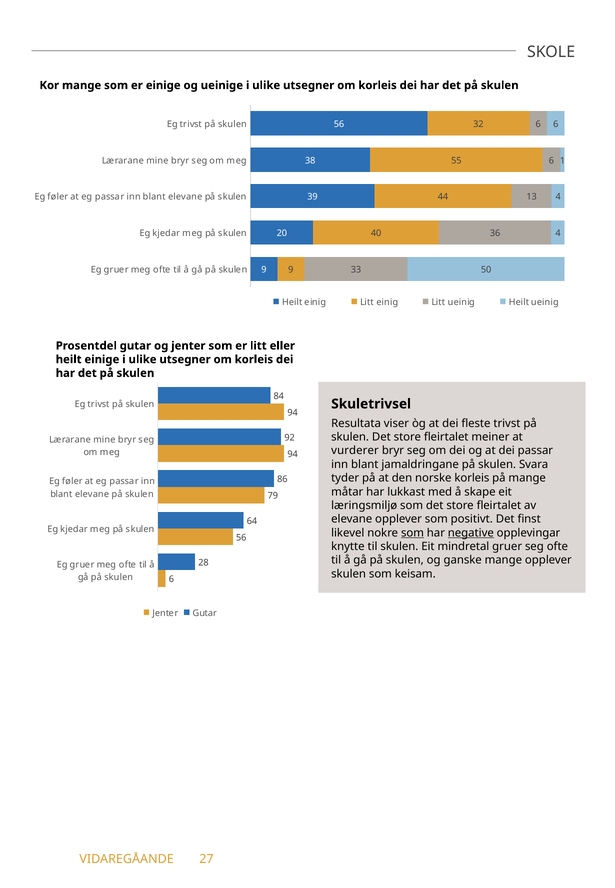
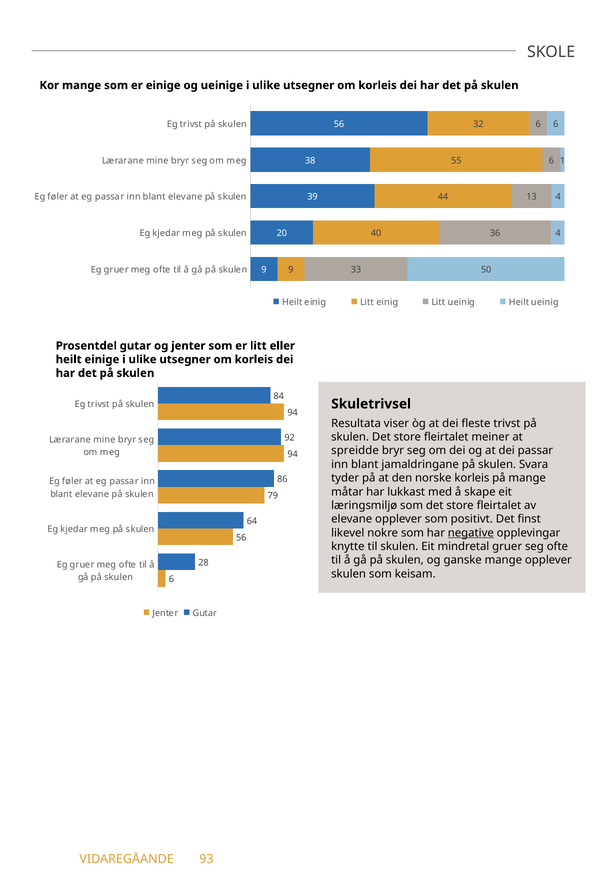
vurderer: vurderer -> spreidde (355, 451)
som underline: present -> none (413, 533)
27: 27 -> 93 (206, 859)
